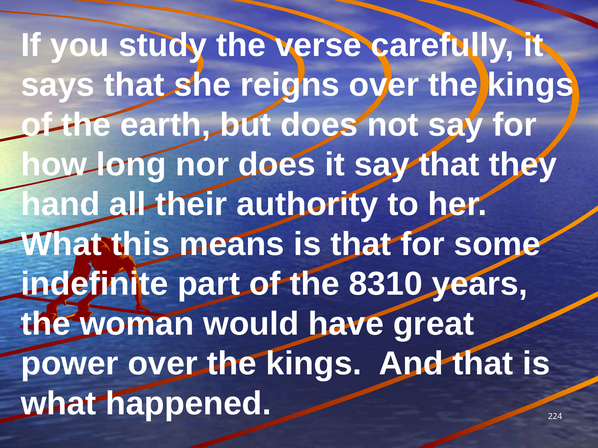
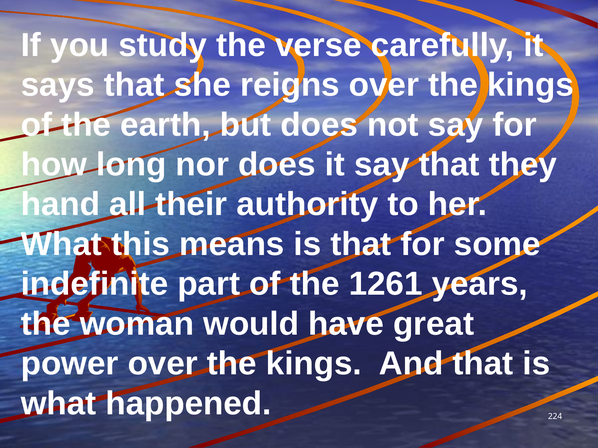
8310: 8310 -> 1261 (386, 284)
